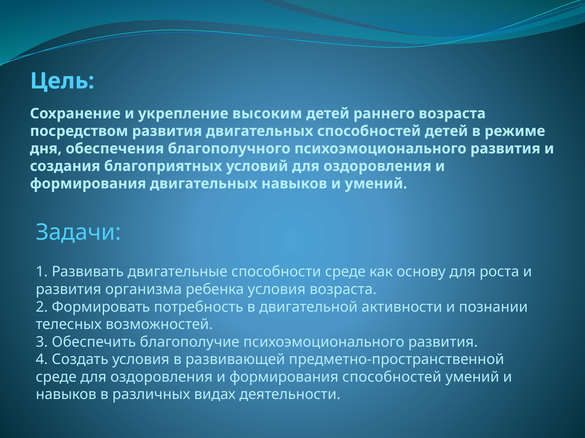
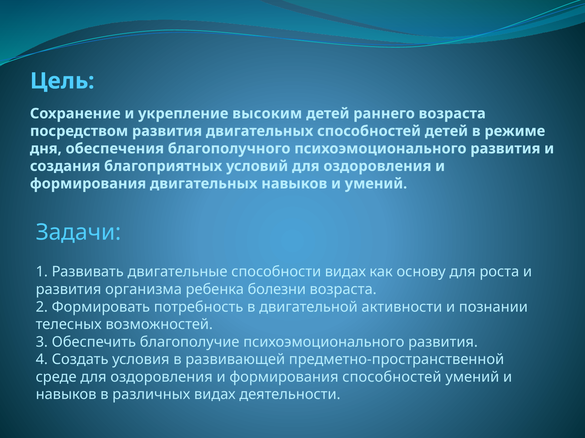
способности среде: среде -> видах (345, 272)
ребенка условия: условия -> болезни (277, 290)
